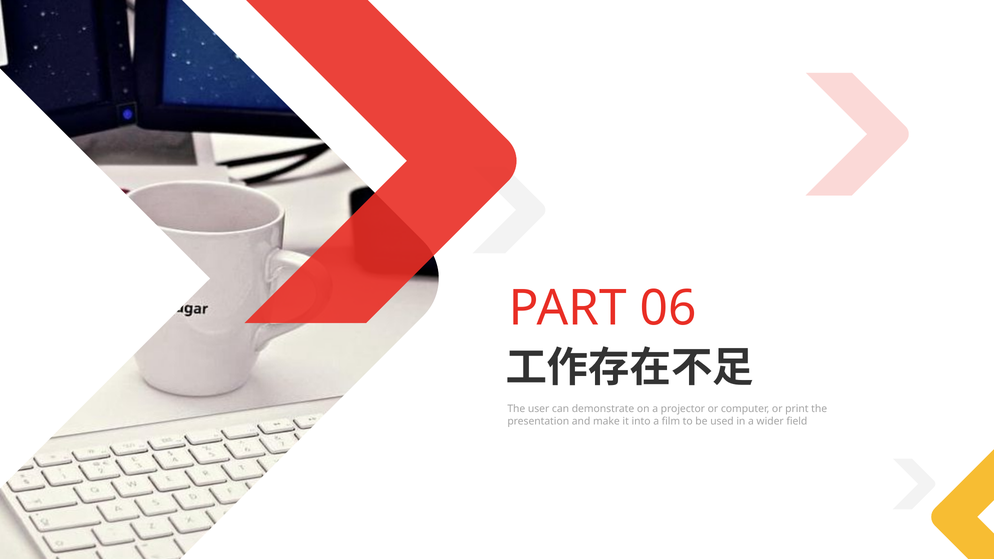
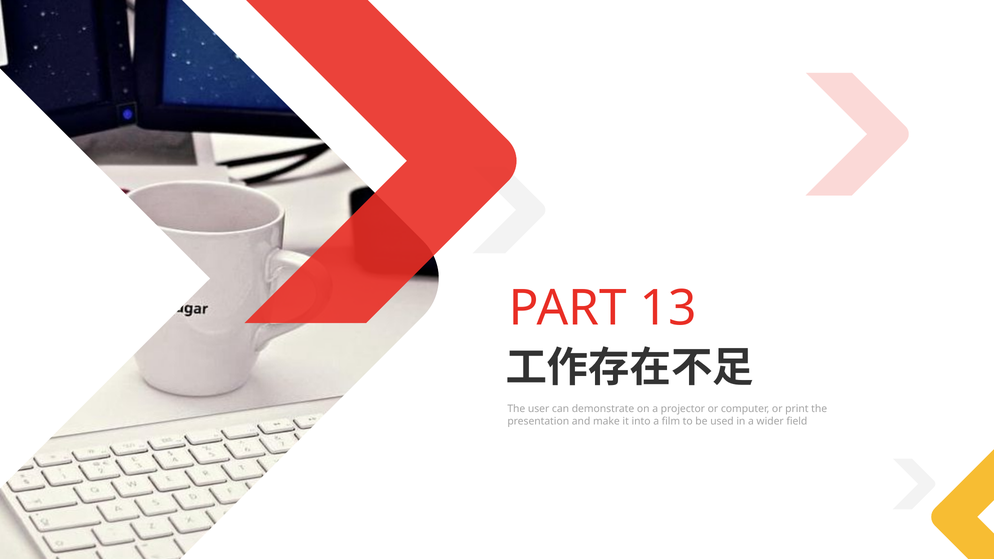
06: 06 -> 13 (668, 308)
